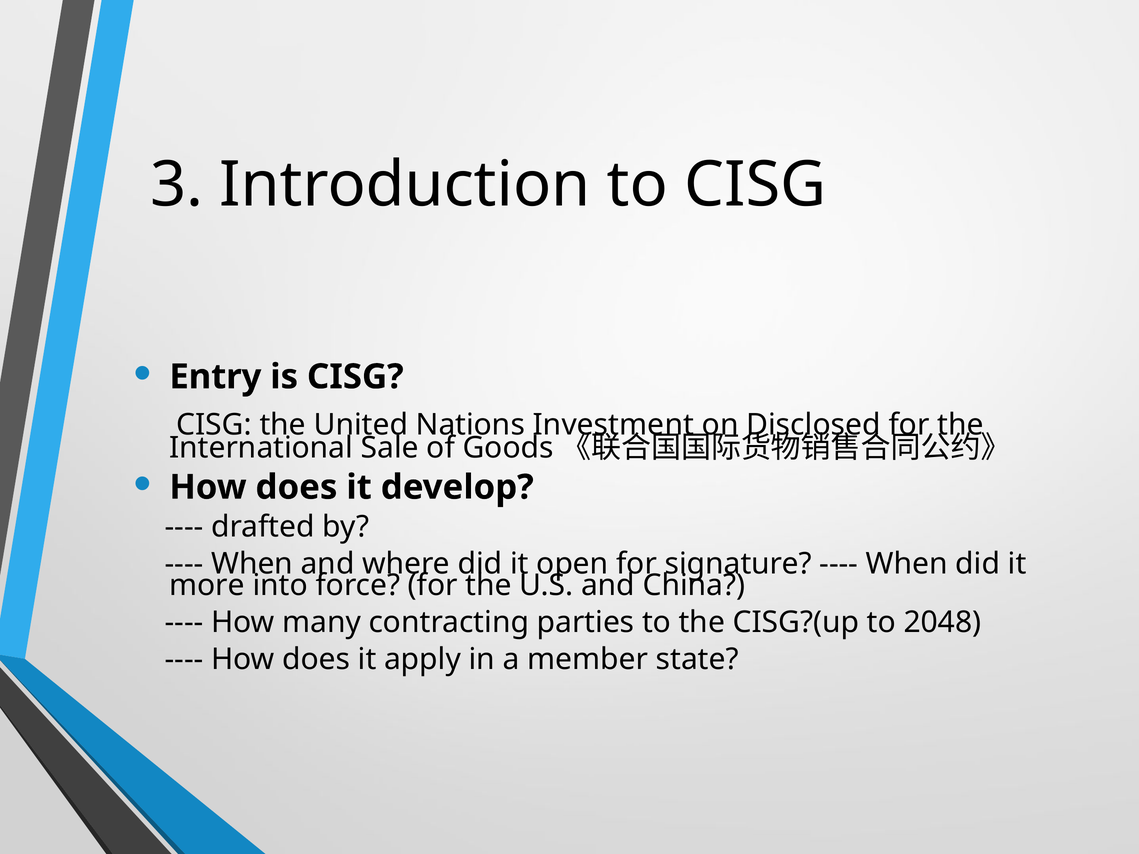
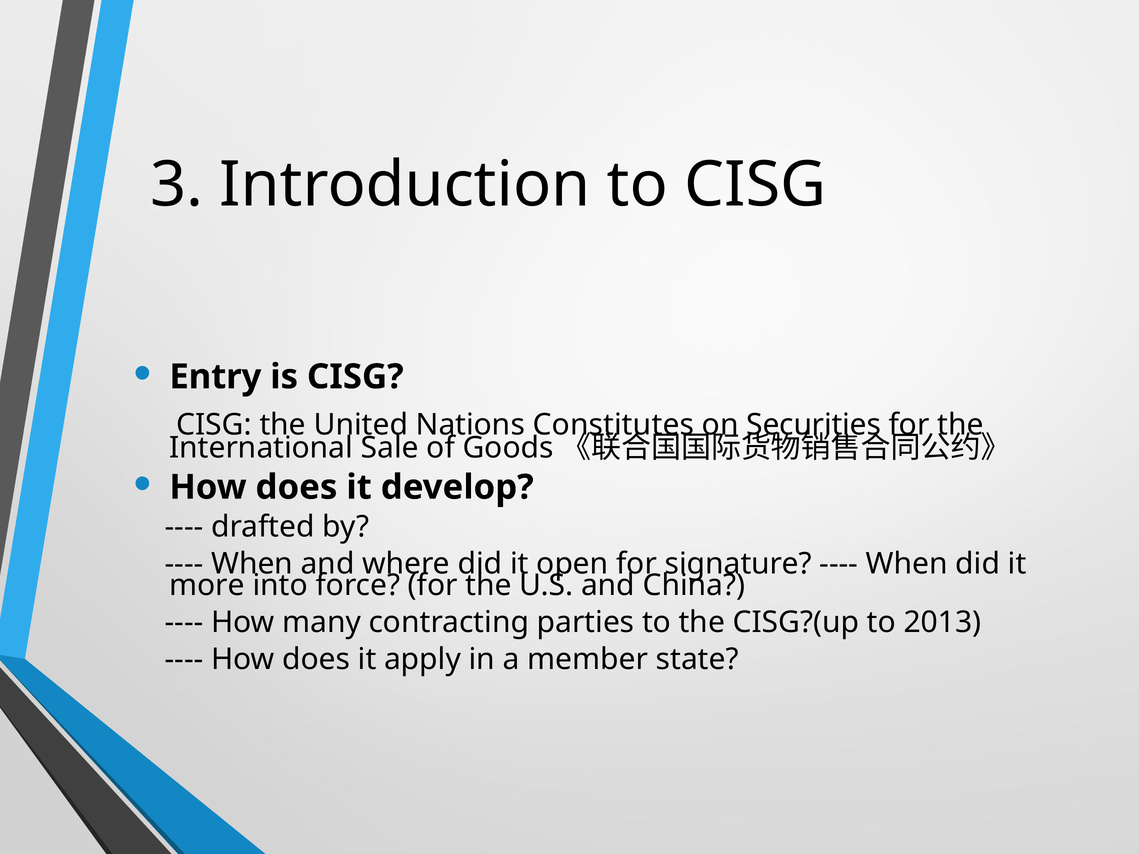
Investment: Investment -> Constitutes (613, 425)
Disclosed: Disclosed -> Securities (814, 425)
2048: 2048 -> 2013 (942, 623)
